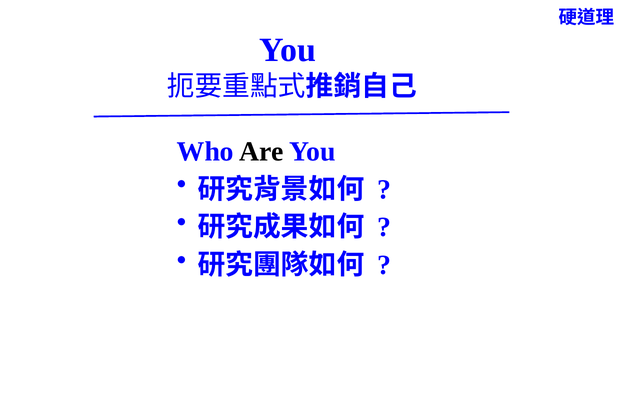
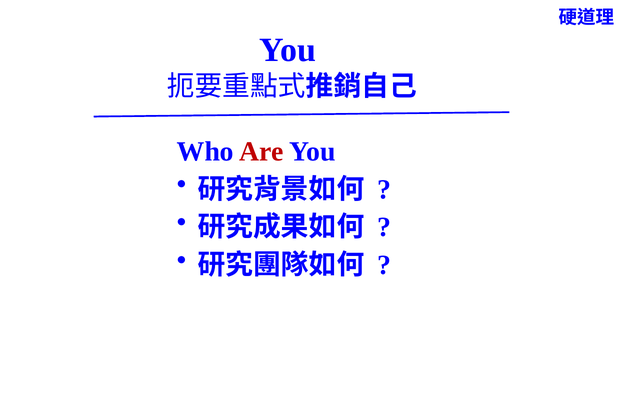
Are colour: black -> red (261, 152)
